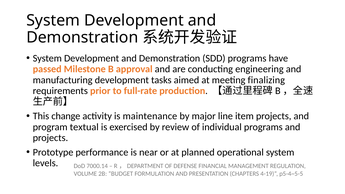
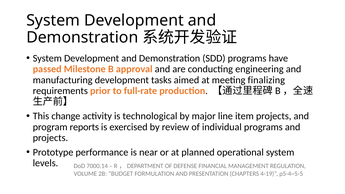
maintenance: maintenance -> technological (150, 116)
textual: textual -> reports (84, 127)
